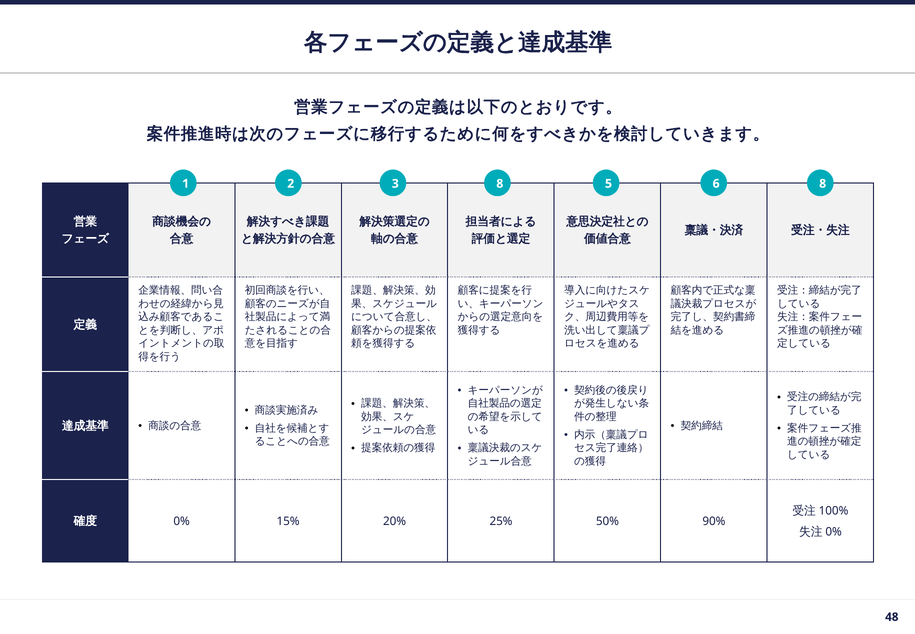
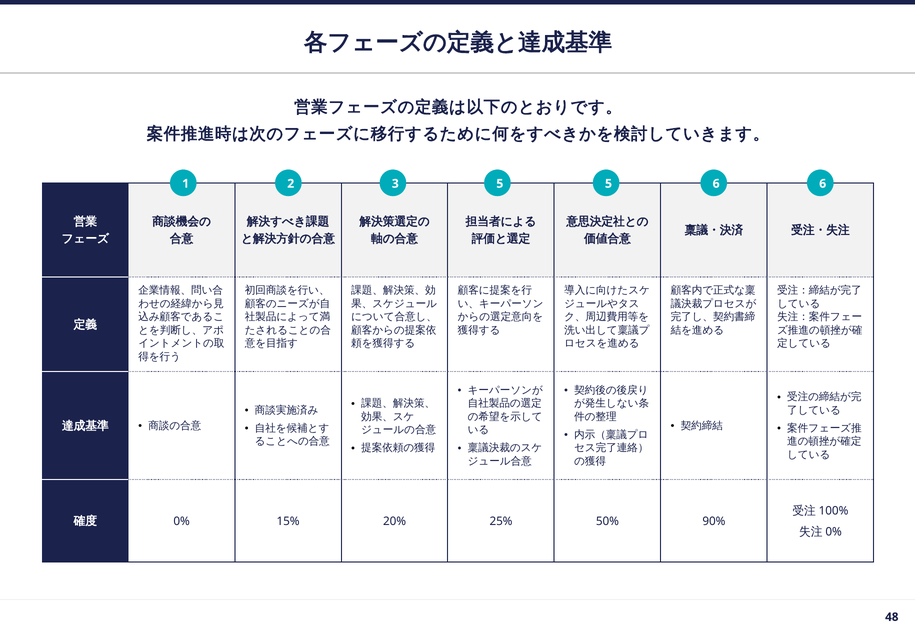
3 8: 8 -> 5 (500, 184)
6 8: 8 -> 6 (823, 184)
